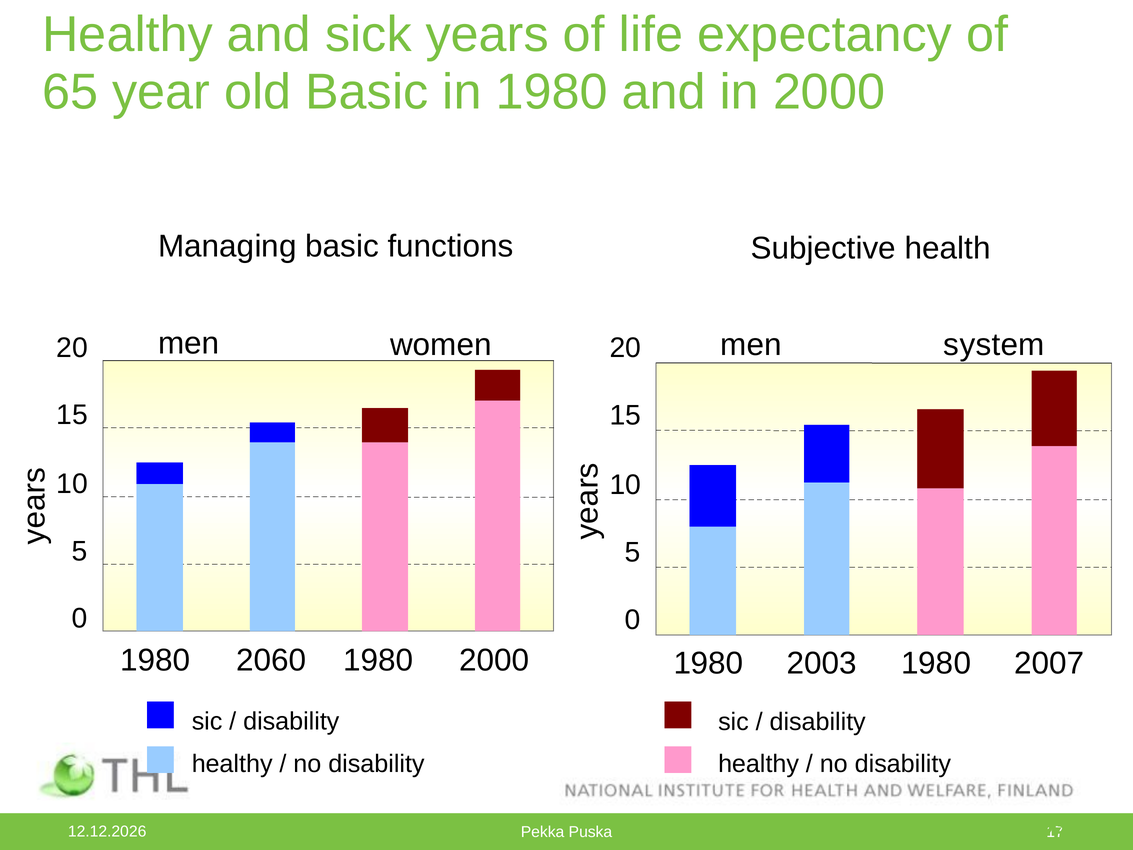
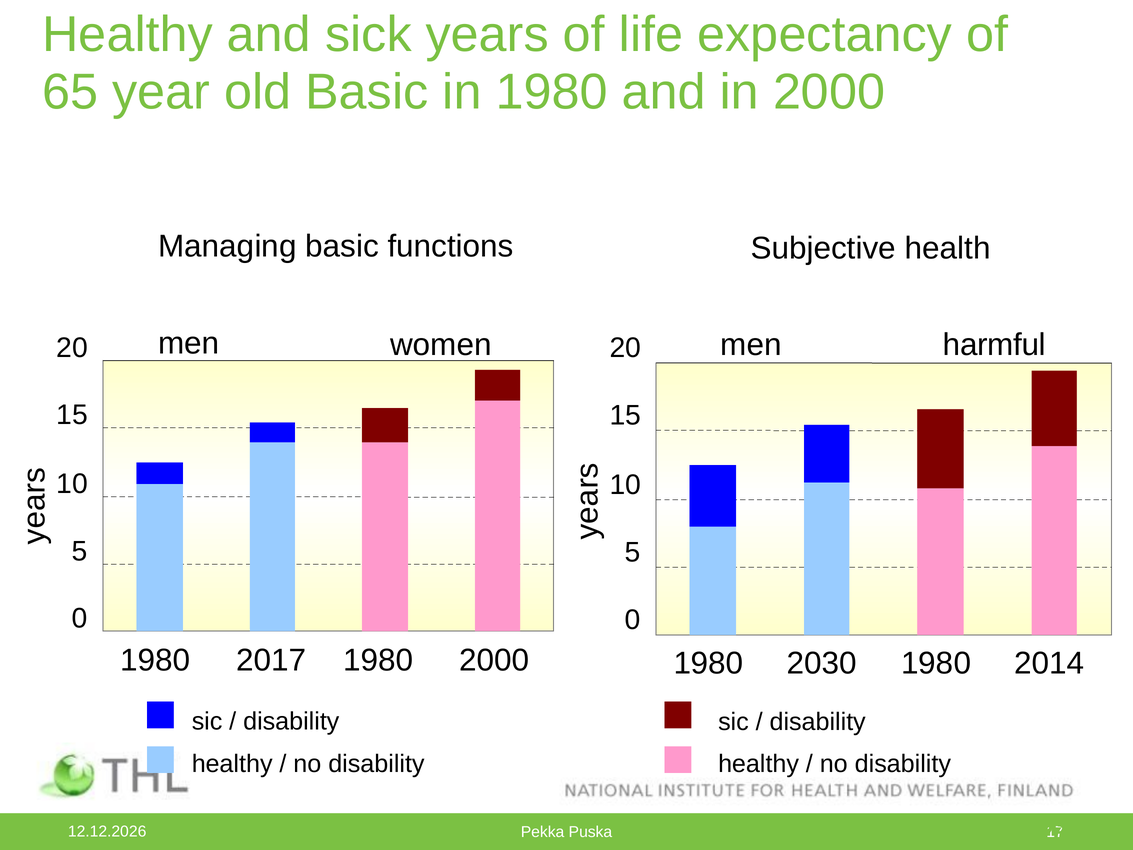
system: system -> harmful (994, 345)
2060: 2060 -> 2017 (271, 660)
1980 2003: 2003 -> 2030 (822, 663)
2007: 2007 -> 2014 (1049, 663)
